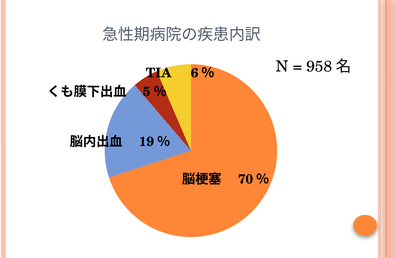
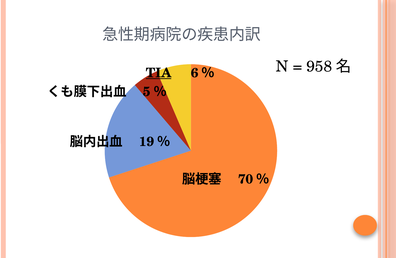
TIA underline: none -> present (159, 73)
